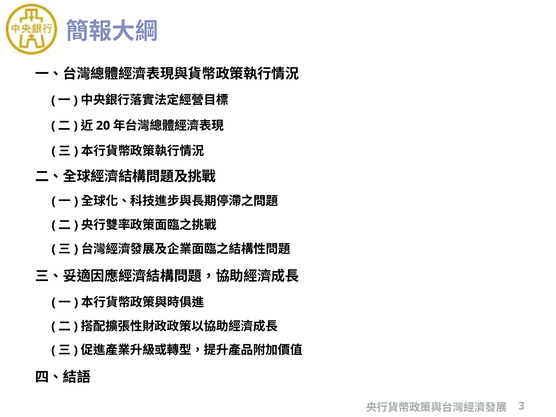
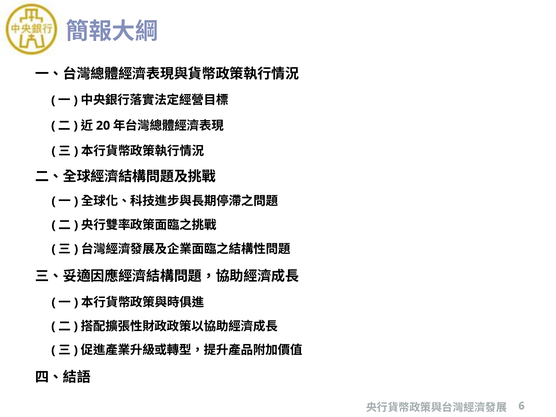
3: 3 -> 6 (522, 406)
